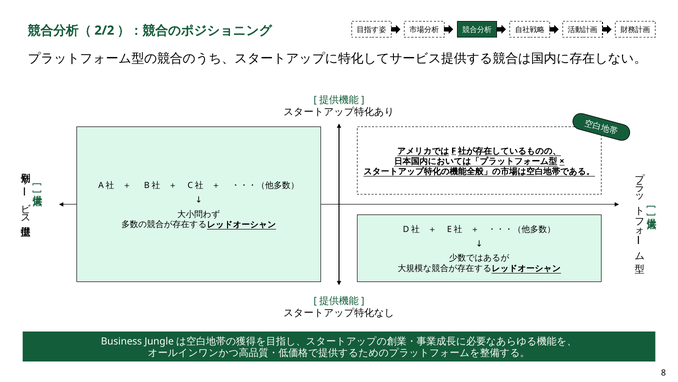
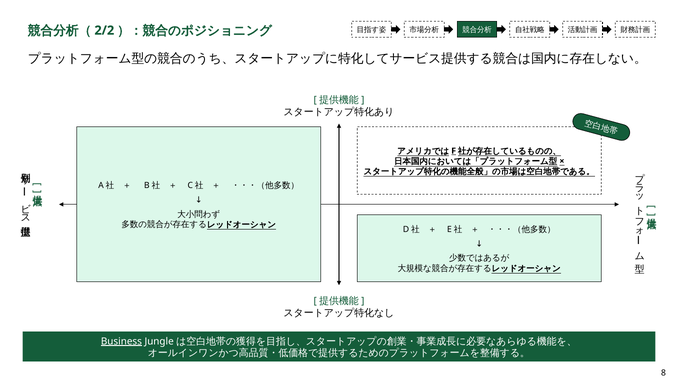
Business underline: none -> present (121, 341)
